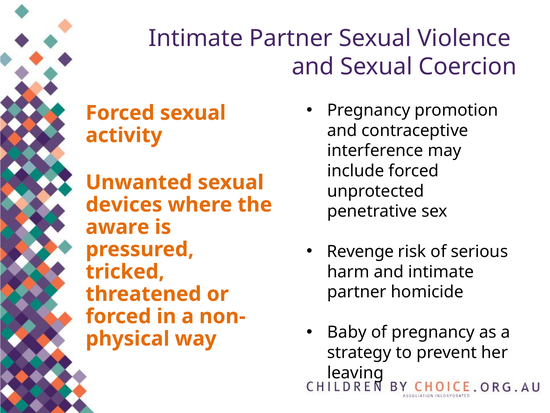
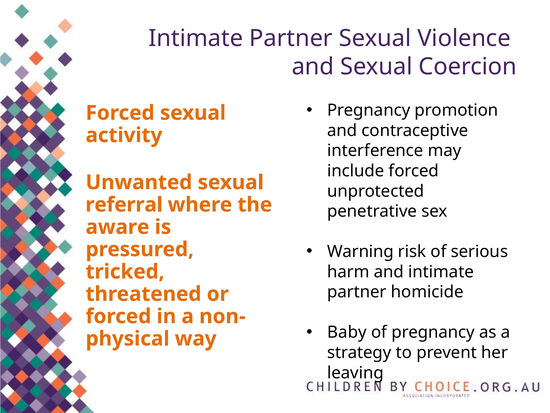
devices: devices -> referral (124, 205)
Revenge: Revenge -> Warning (360, 251)
